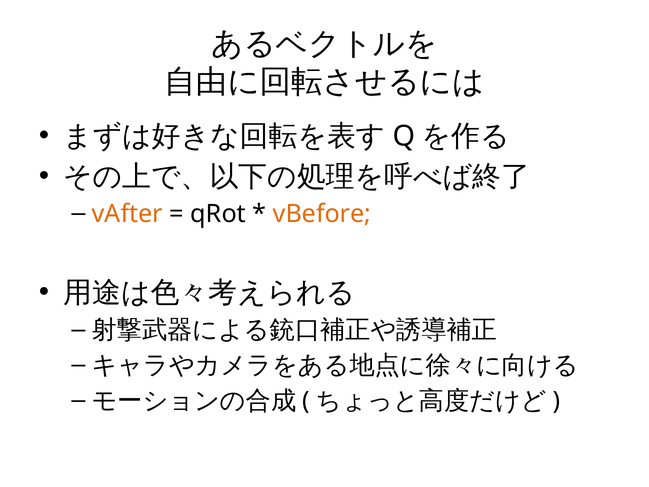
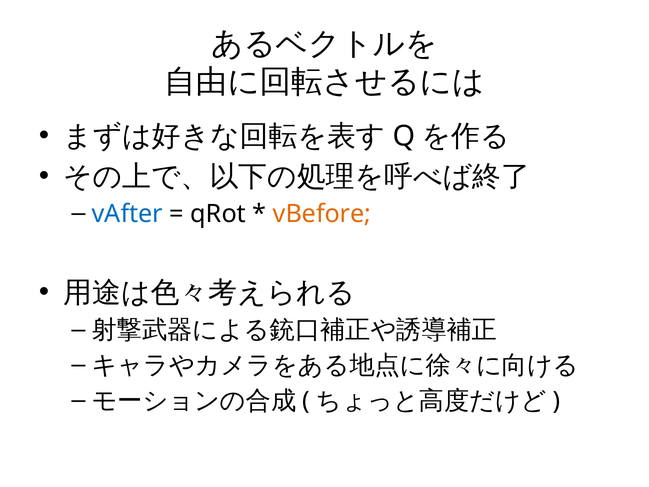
vAfter colour: orange -> blue (127, 214)
